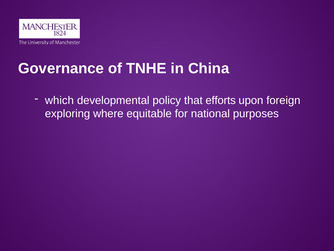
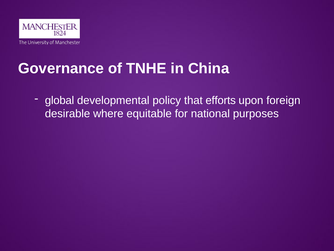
which: which -> global (60, 100)
exploring: exploring -> desirable (68, 114)
